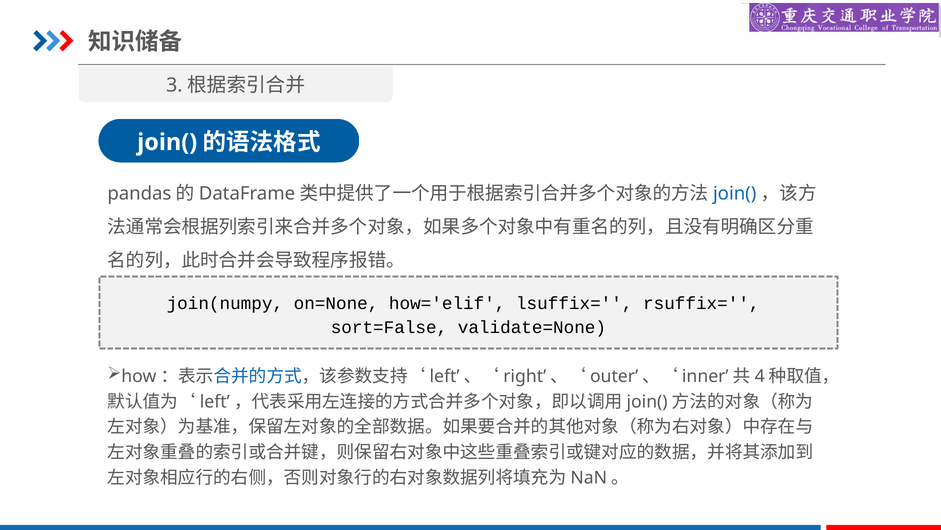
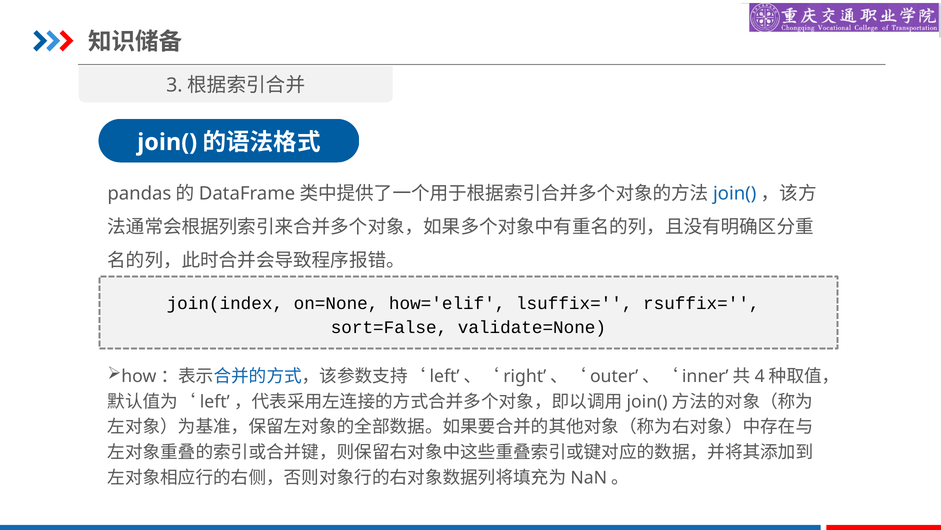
join(numpy: join(numpy -> join(index (225, 303)
